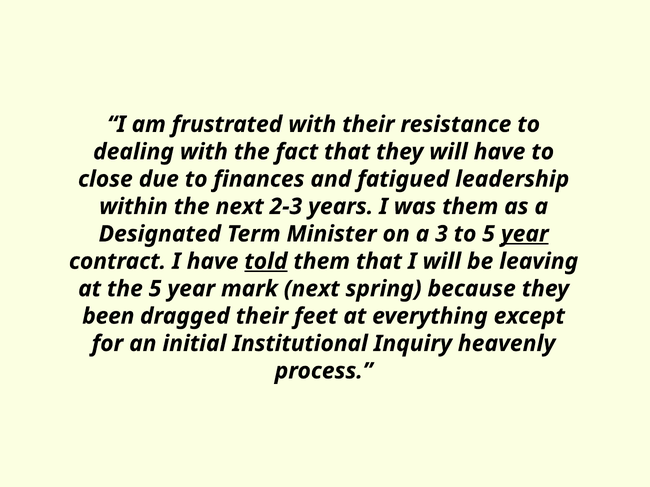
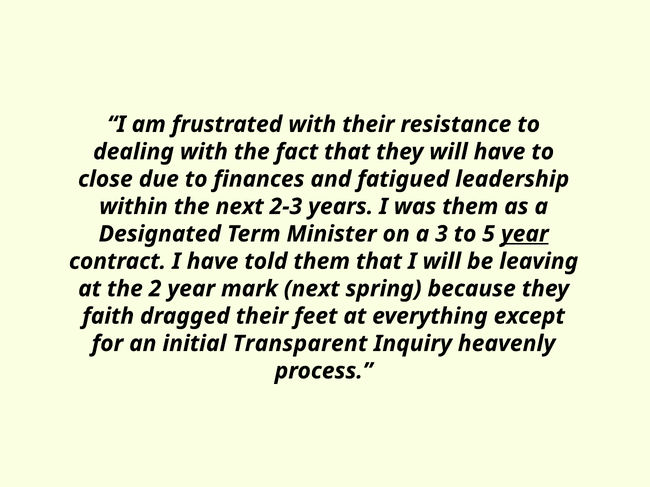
told underline: present -> none (266, 262)
the 5: 5 -> 2 (155, 289)
been: been -> faith (108, 316)
Institutional: Institutional -> Transparent (300, 344)
